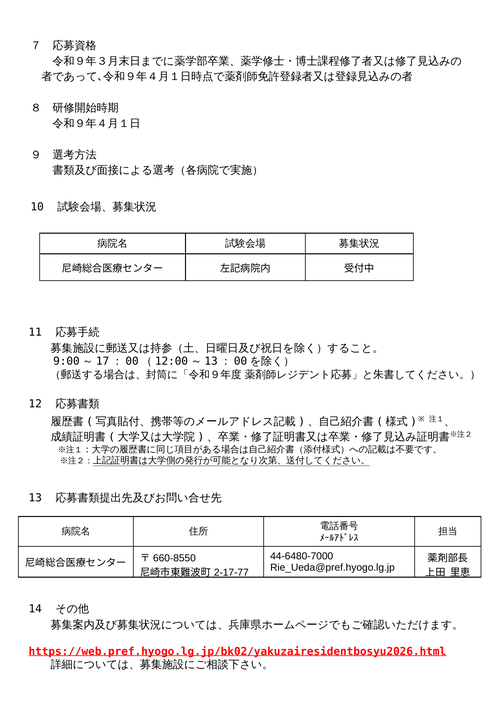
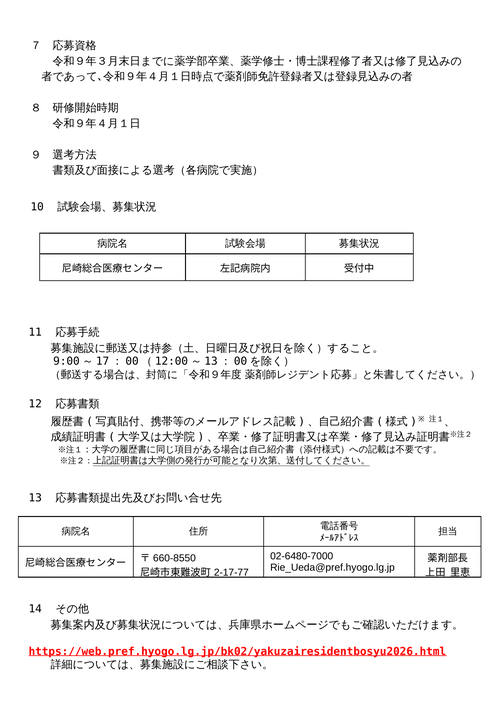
44-6480-7000: 44-6480-7000 -> 02-6480-7000 (302, 557)
